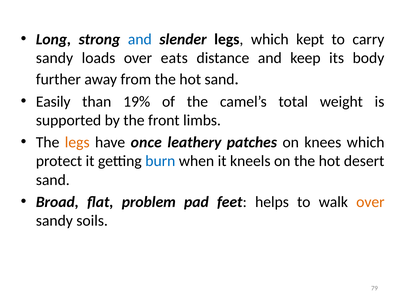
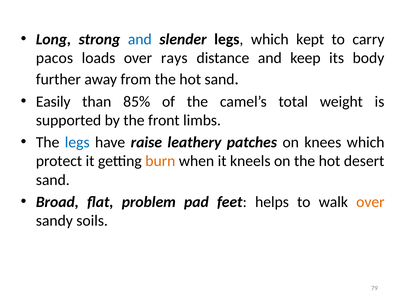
sandy: sandy -> pacos (54, 58)
eats: eats -> rays (174, 58)
19%: 19% -> 85% (137, 101)
legs colour: orange -> blue (77, 142)
once: once -> raise (146, 142)
burn colour: blue -> orange (160, 161)
